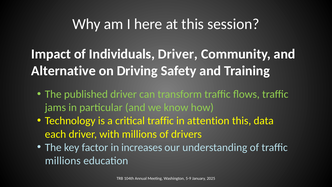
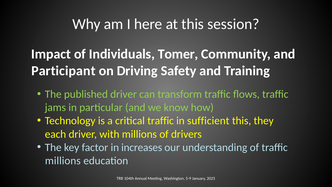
Individuals Driver: Driver -> Tomer (178, 54)
Alternative: Alternative -> Participant (63, 71)
attention: attention -> sufficient (208, 121)
data: data -> they (264, 121)
